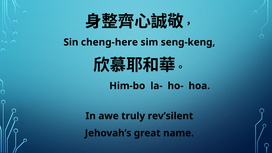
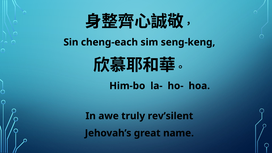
cheng-here: cheng-here -> cheng-each (109, 42)
